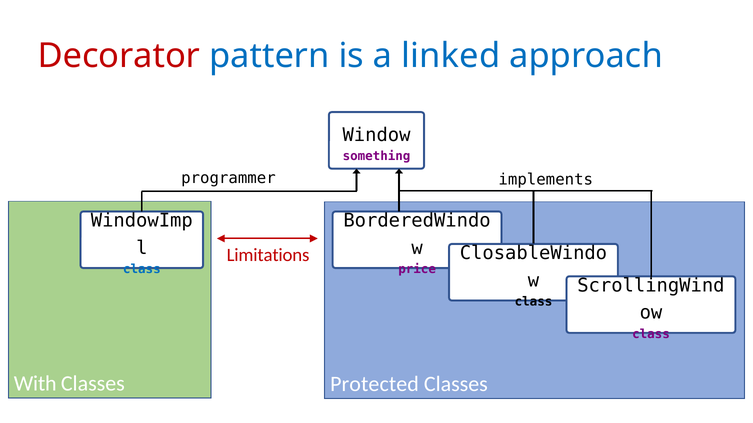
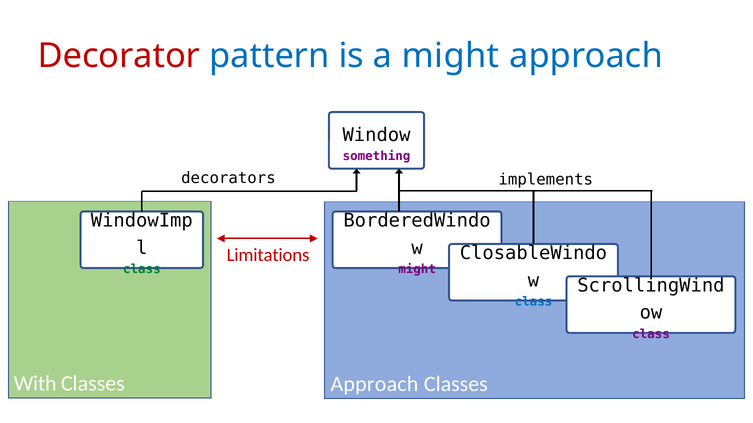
a linked: linked -> might (451, 56)
programmer: programmer -> decorators (228, 179)
class colour: blue -> green (142, 270)
price: price -> might (417, 270)
class colour: black -> blue (533, 302)
Classes Protected: Protected -> Approach (374, 384)
